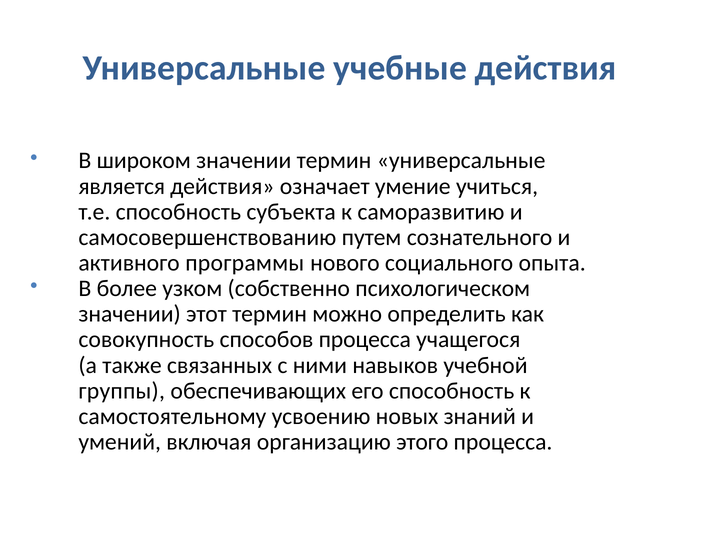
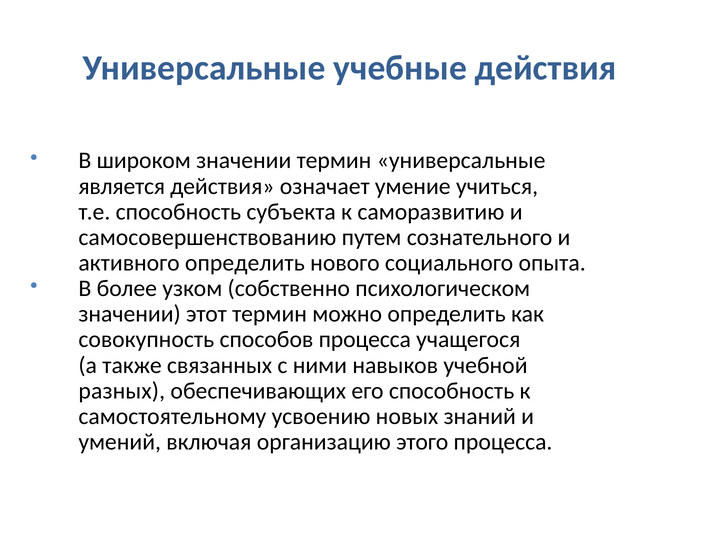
активного программы: программы -> определить (245, 263)
группы: группы -> разных (122, 391)
